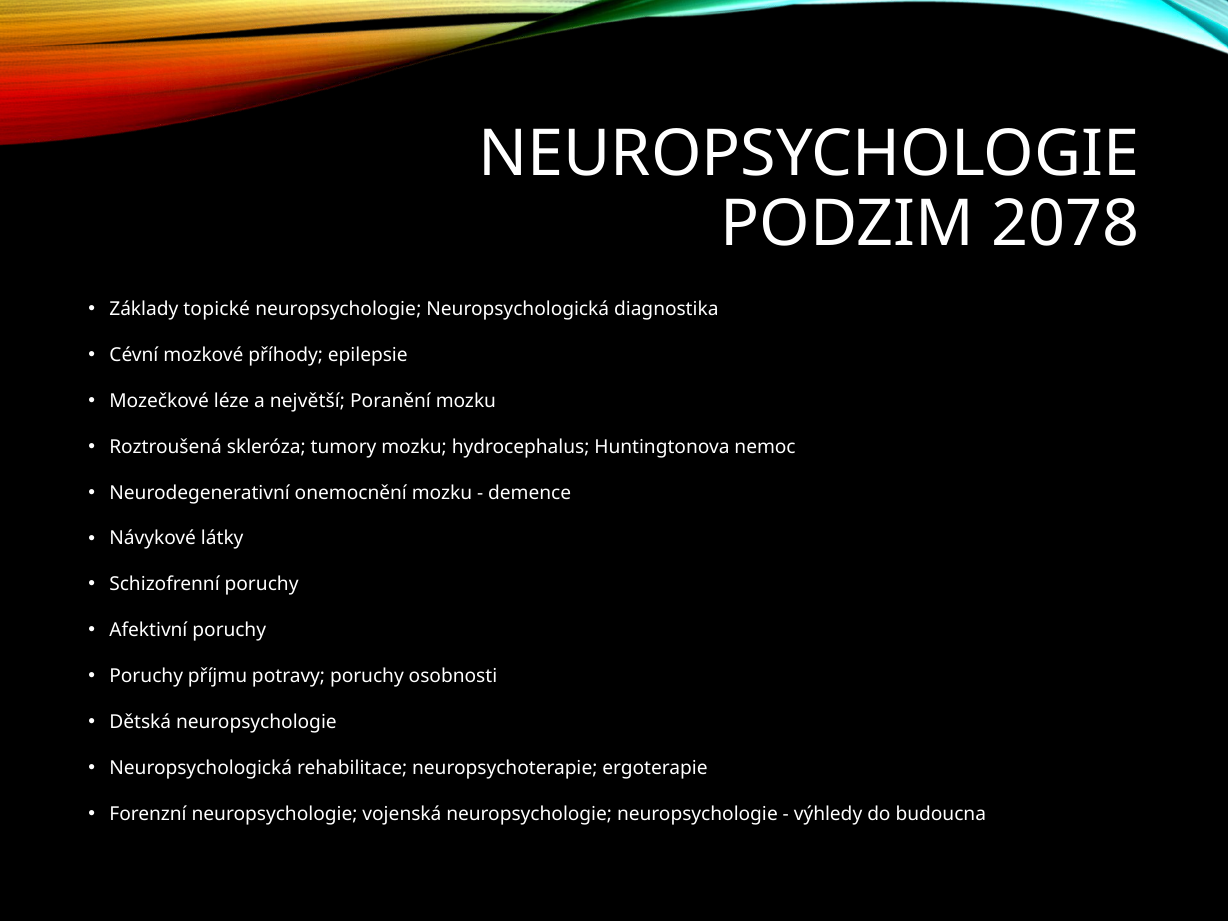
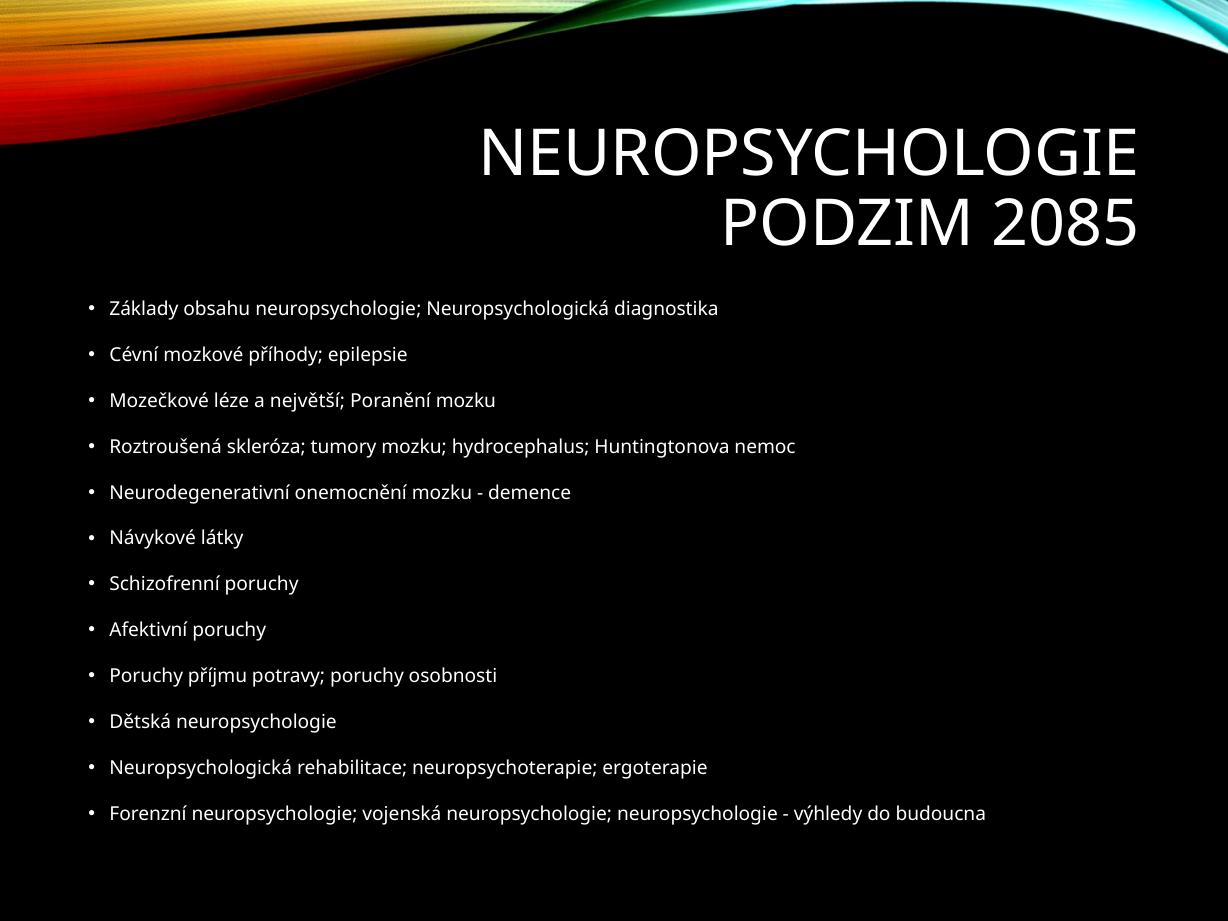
2078: 2078 -> 2085 (1065, 224)
topické: topické -> obsahu (217, 309)
